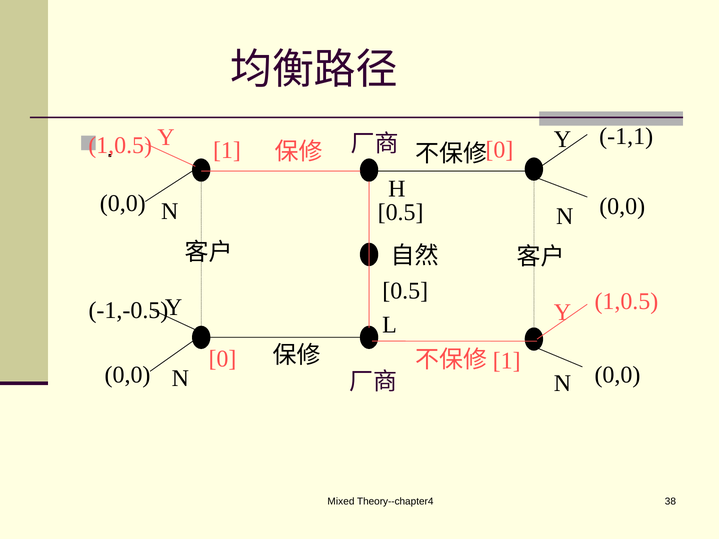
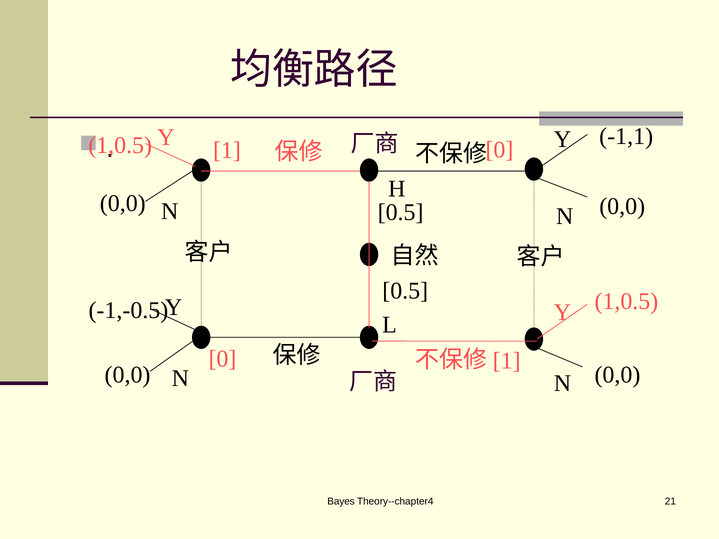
Mixed: Mixed -> Bayes (341, 502)
38: 38 -> 21 (670, 502)
